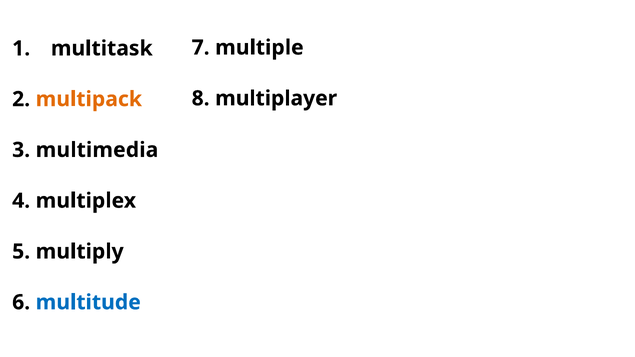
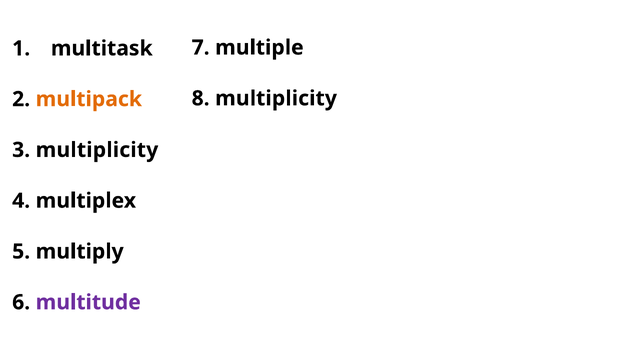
8 multiplayer: multiplayer -> multiplicity (276, 98)
3 multimedia: multimedia -> multiplicity (97, 150)
multitude colour: blue -> purple (88, 302)
